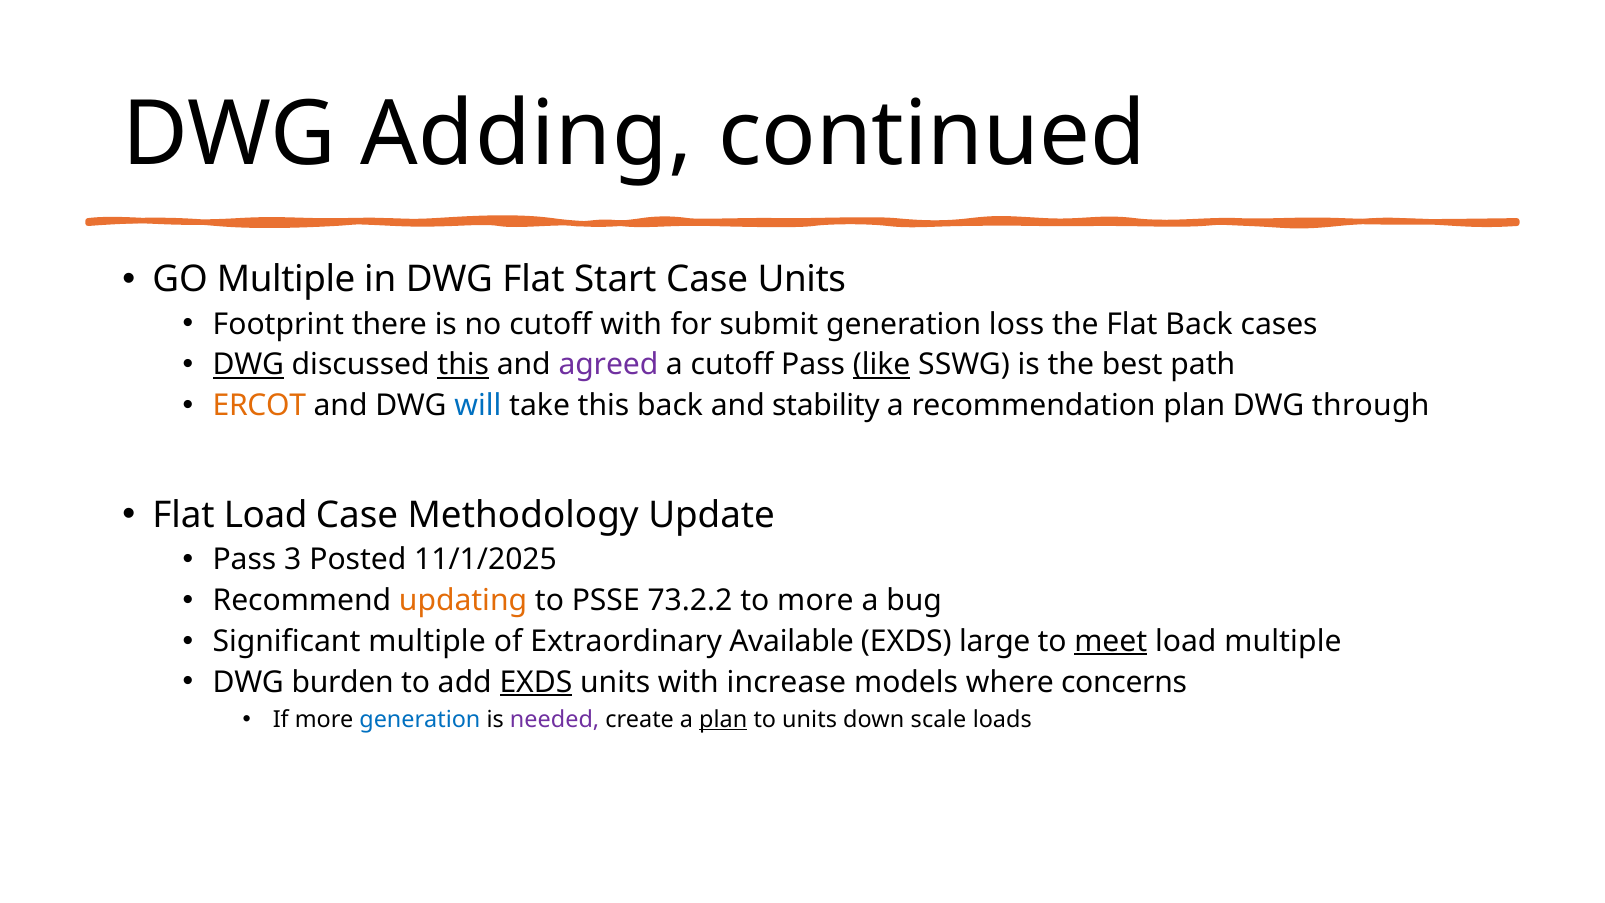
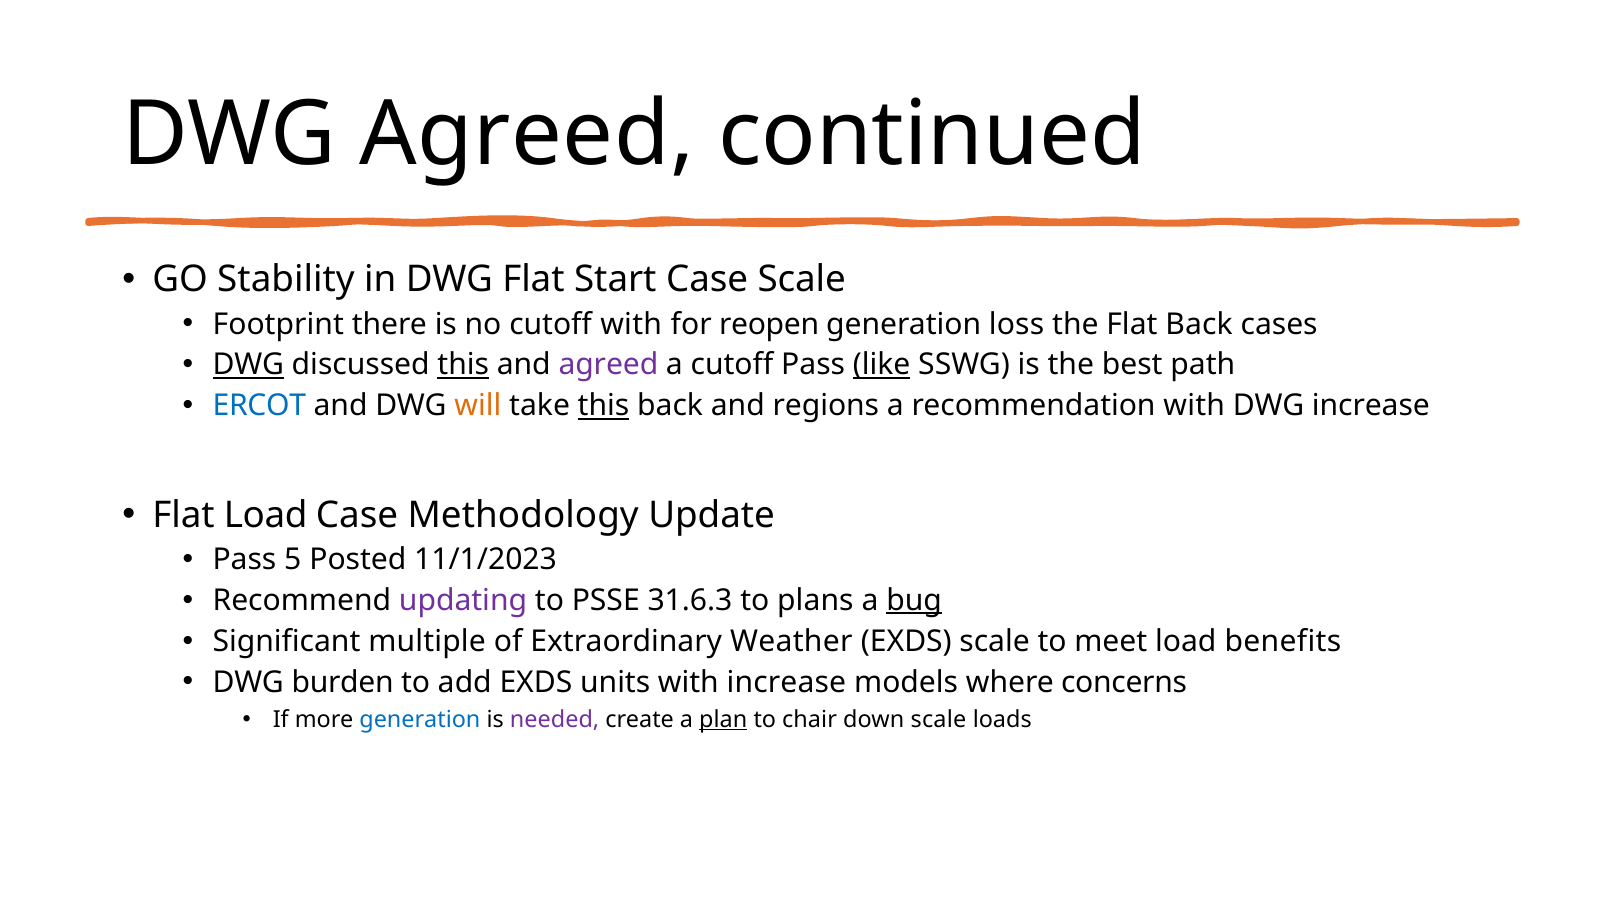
DWG Adding: Adding -> Agreed (527, 135)
GO Multiple: Multiple -> Stability (286, 280)
Case Units: Units -> Scale (802, 280)
submit: submit -> reopen (769, 324)
ERCOT colour: orange -> blue (259, 406)
will colour: blue -> orange (478, 406)
this underline: none -> present (604, 406)
stability: stability -> regions (826, 406)
recommendation plan: plan -> with (1194, 406)
DWG through: through -> increase (1371, 406)
3: 3 -> 5 (293, 559)
11/1/2025: 11/1/2025 -> 11/1/2023 (485, 559)
updating colour: orange -> purple (463, 600)
73.2.2: 73.2.2 -> 31.6.3 (690, 600)
to more: more -> plans (815, 600)
bug underline: none -> present (914, 600)
Available: Available -> Weather (791, 641)
EXDS large: large -> scale (995, 641)
meet underline: present -> none (1111, 641)
load multiple: multiple -> benefits (1283, 641)
EXDS underline: present -> none (536, 682)
to units: units -> chair (810, 719)
